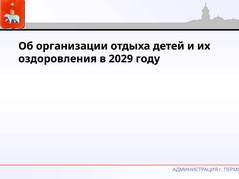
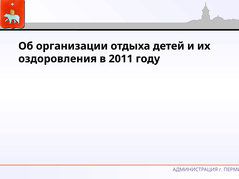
2029: 2029 -> 2011 (121, 59)
